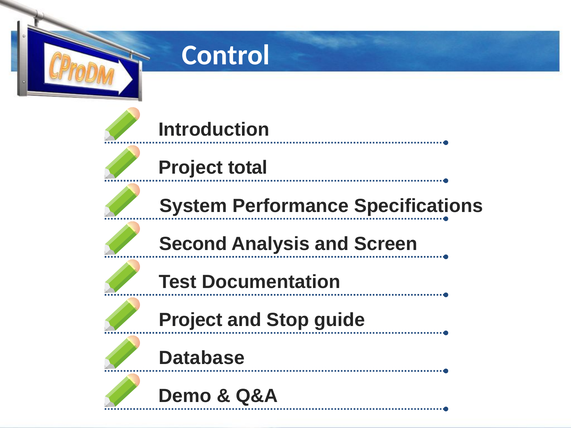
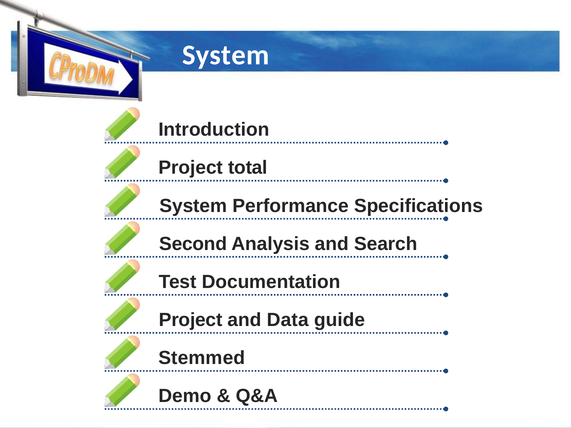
Control: Control -> System (226, 55)
Screen: Screen -> Search (386, 244)
Stop: Stop -> Data (288, 320)
Database: Database -> Stemmed (202, 358)
